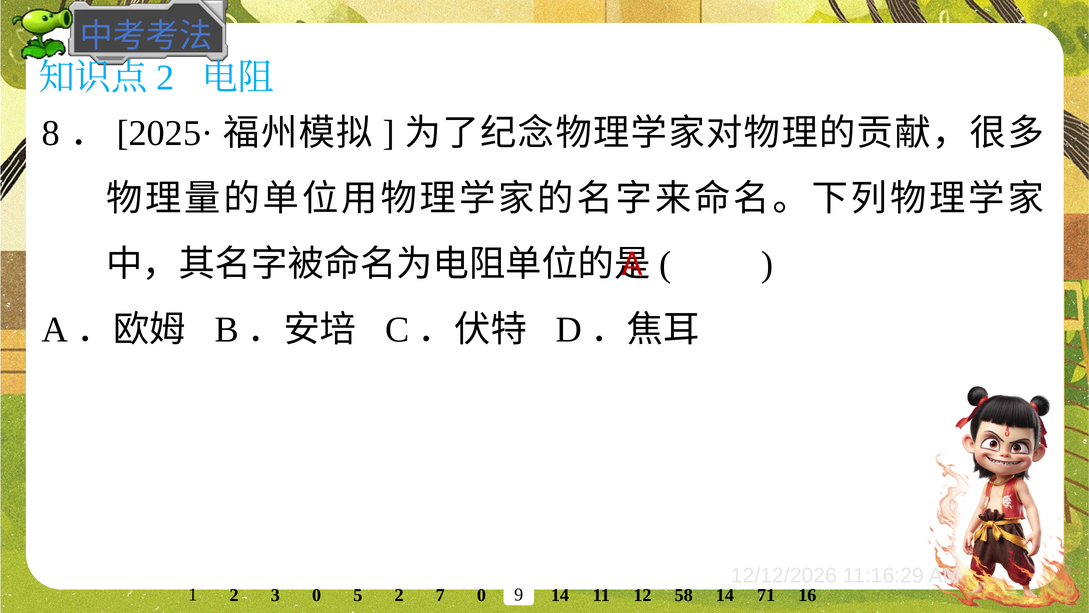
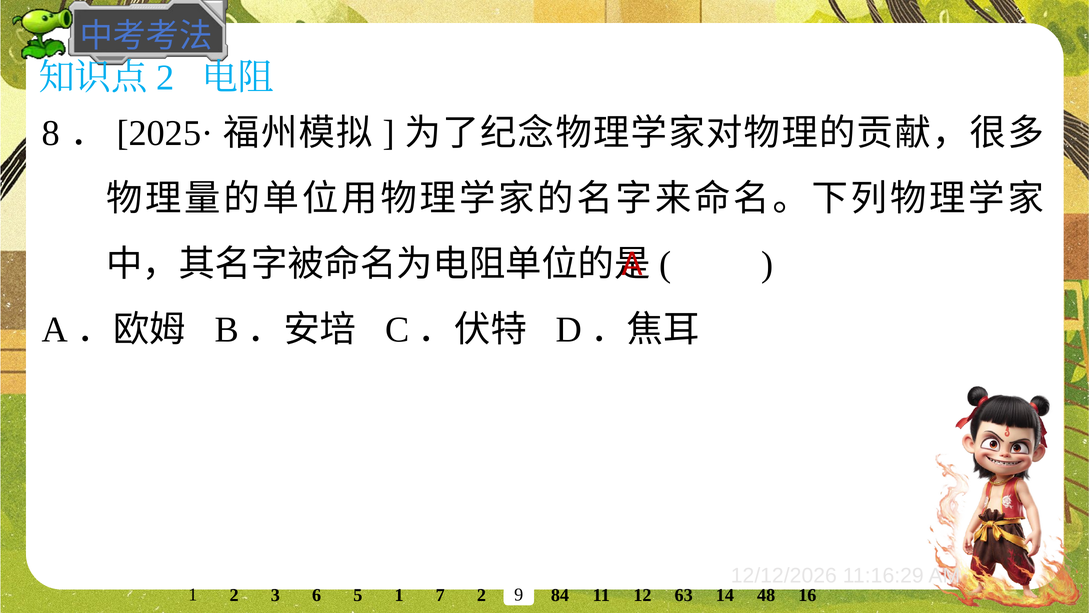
1 14: 14 -> 84 (560, 595)
58: 58 -> 63 (684, 595)
71: 71 -> 48 (766, 595)
3 0: 0 -> 6 (317, 595)
5 2: 2 -> 1 (399, 595)
7 0: 0 -> 2 (482, 595)
